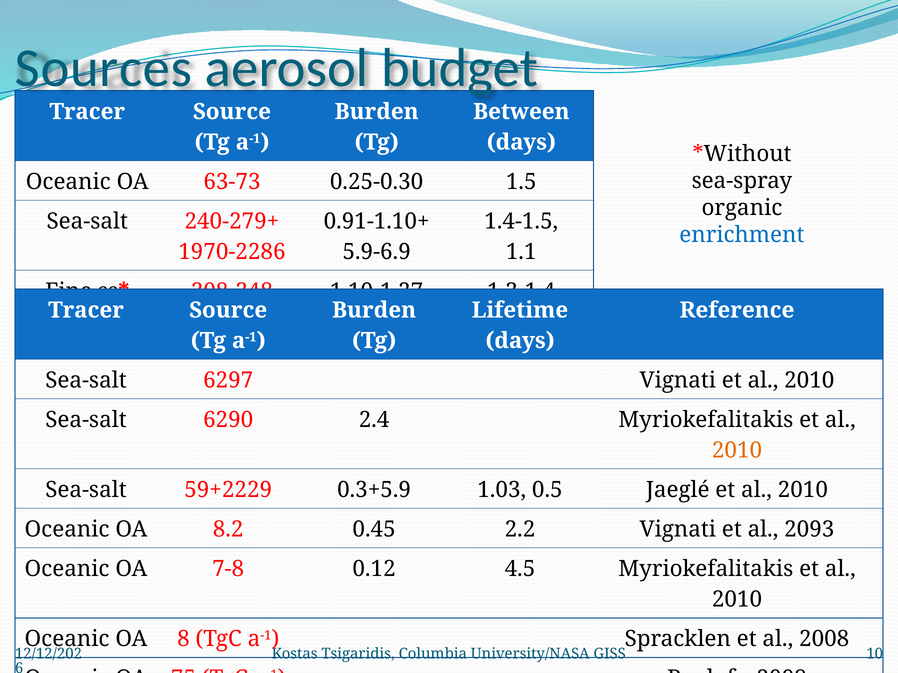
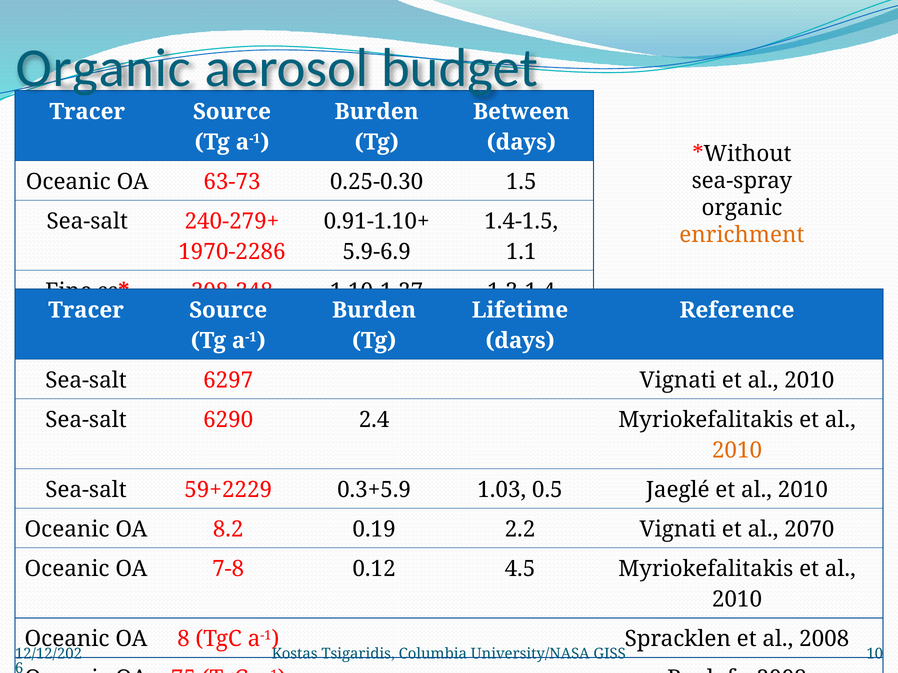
Sources: Sources -> Organic (103, 68)
enrichment colour: blue -> orange (742, 235)
0.45: 0.45 -> 0.19 (374, 530)
2093: 2093 -> 2070 (809, 530)
